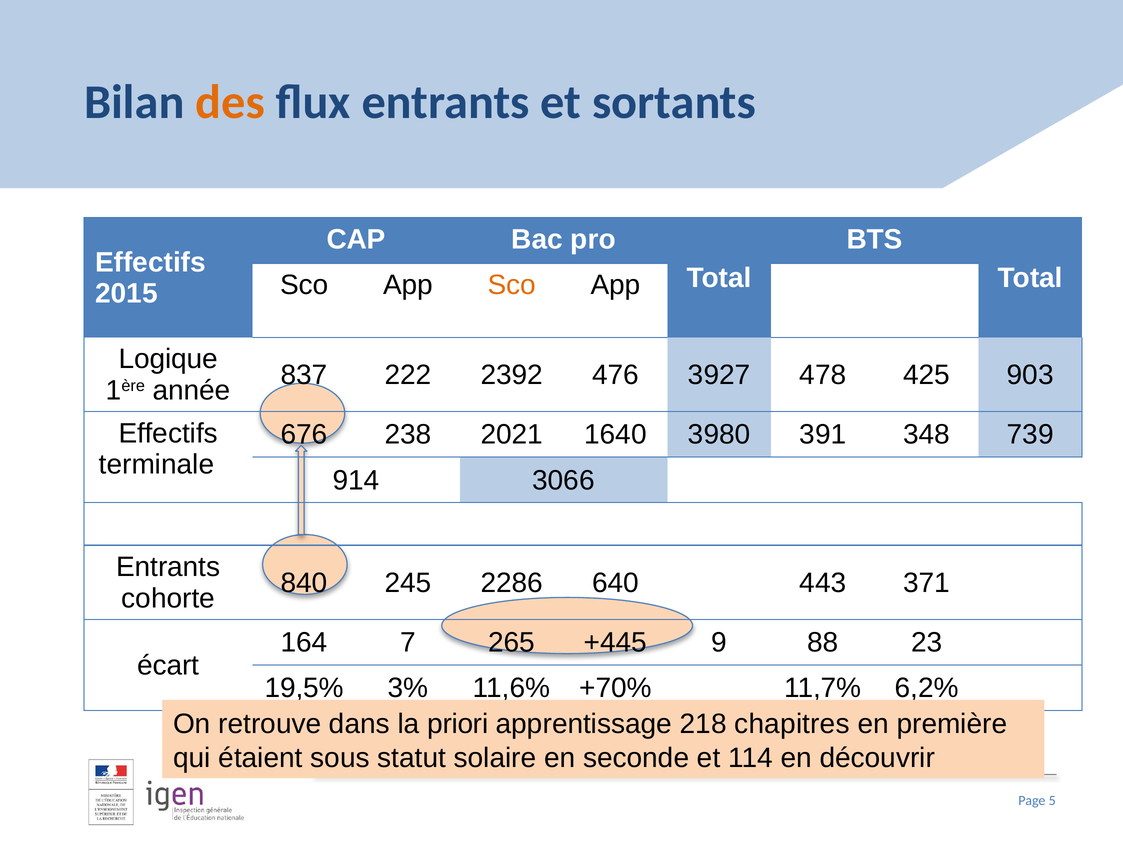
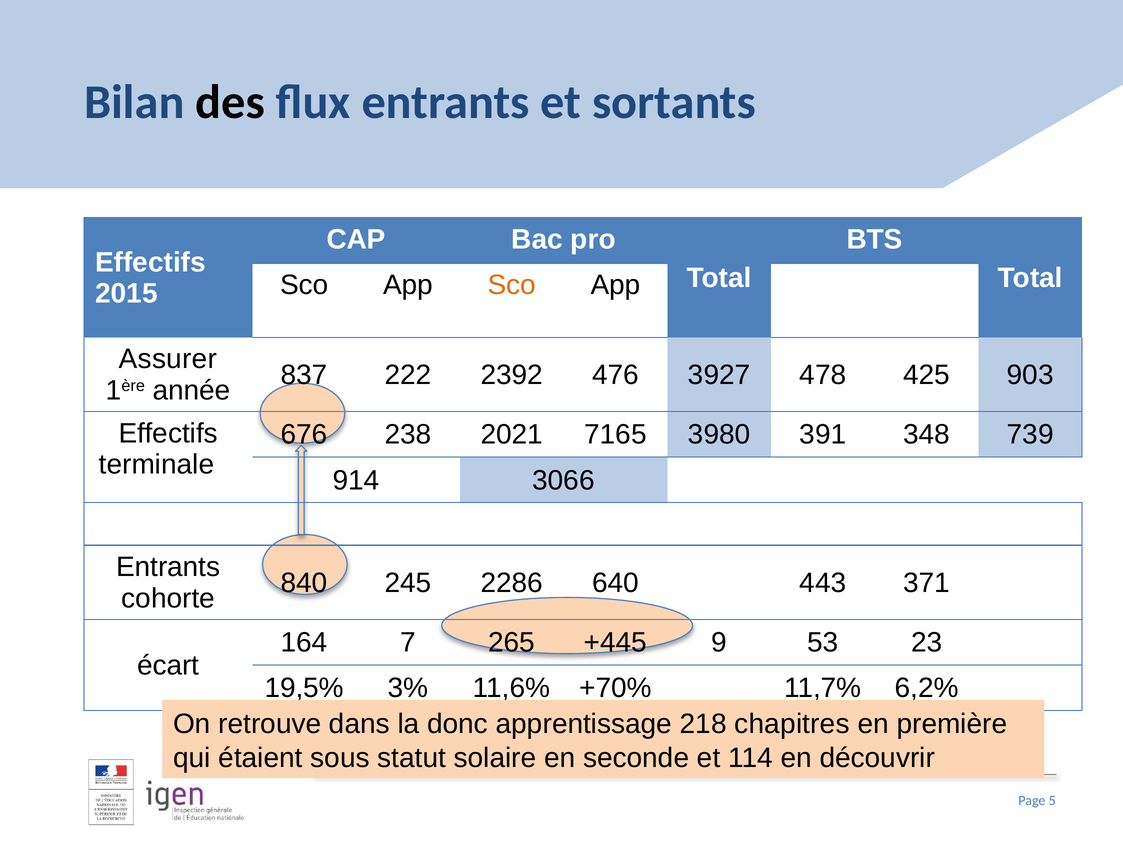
des colour: orange -> black (230, 103)
Logique: Logique -> Assurer (168, 359)
1640: 1640 -> 7165 (615, 435)
88: 88 -> 53 (823, 643)
priori: priori -> donc (458, 724)
